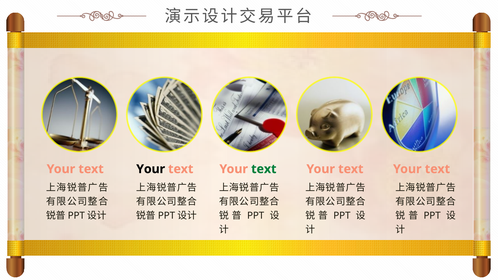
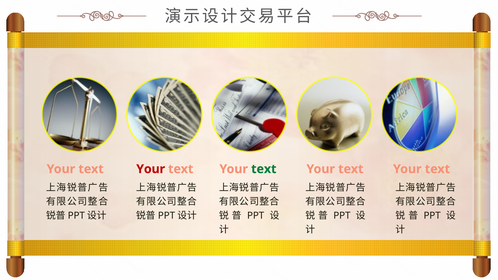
Your colour: black -> red (151, 169)
